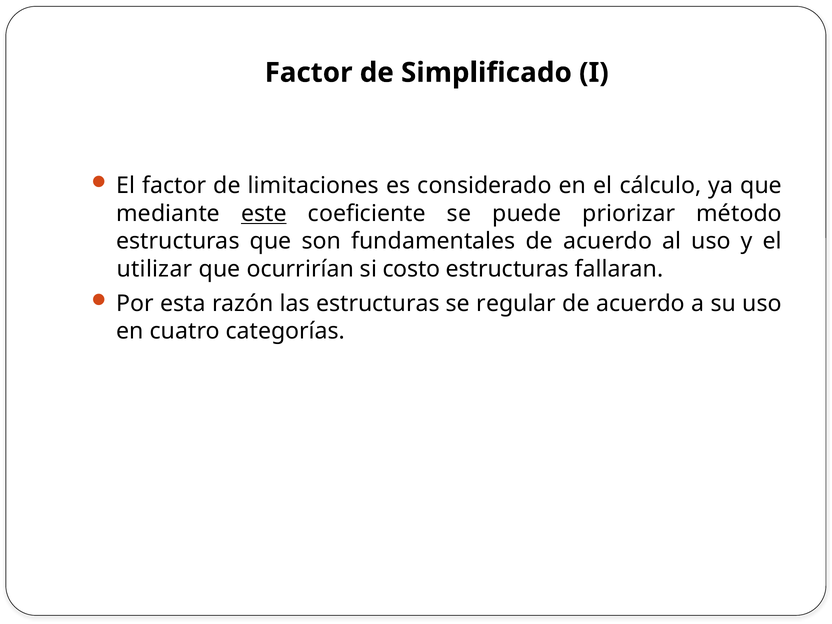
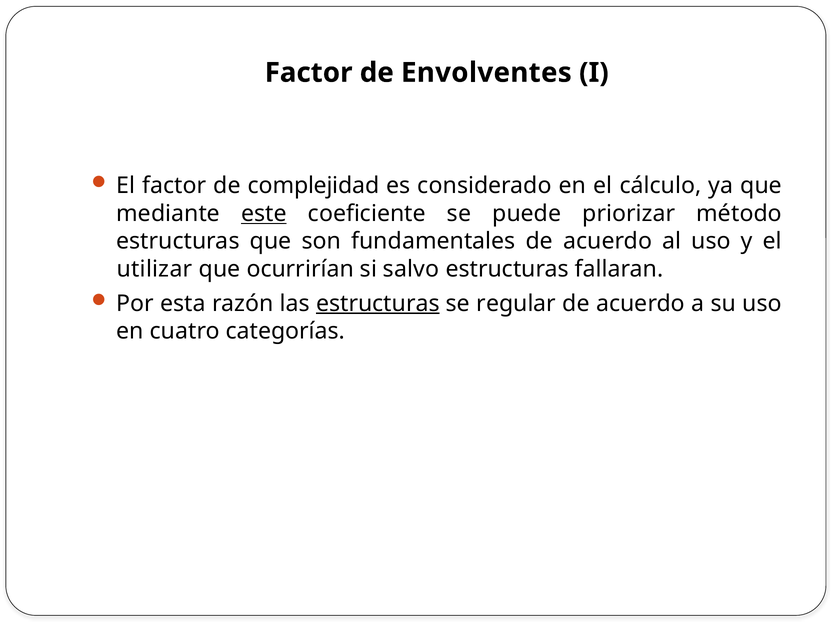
Simplificado: Simplificado -> Envolventes (486, 73)
limitaciones: limitaciones -> complejidad (314, 186)
costo: costo -> salvo (411, 269)
estructuras underline: none -> present (378, 303)
